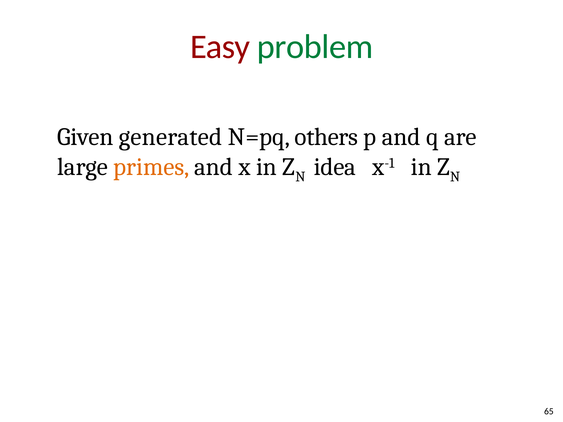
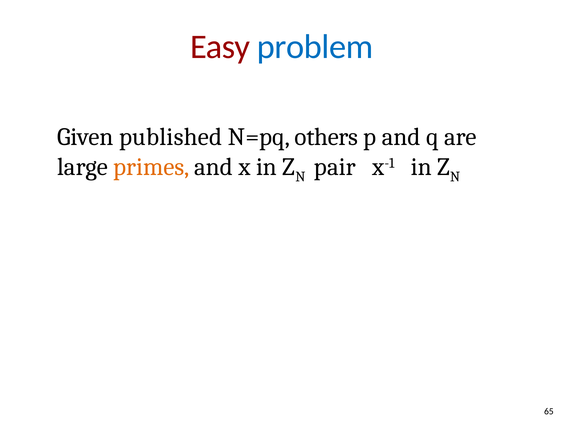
problem colour: green -> blue (315, 47)
generated: generated -> published (171, 137)
idea: idea -> pair (335, 167)
